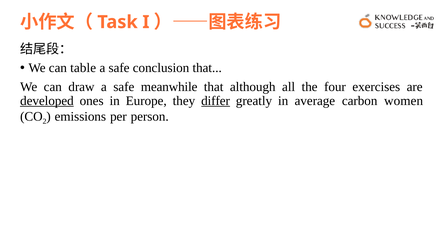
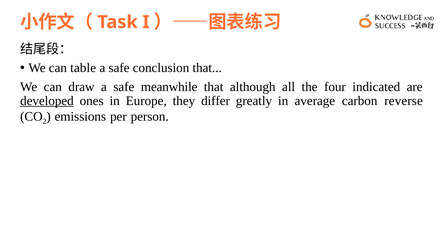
exercises: exercises -> indicated (376, 87)
differ underline: present -> none (216, 101)
women: women -> reverse (404, 101)
